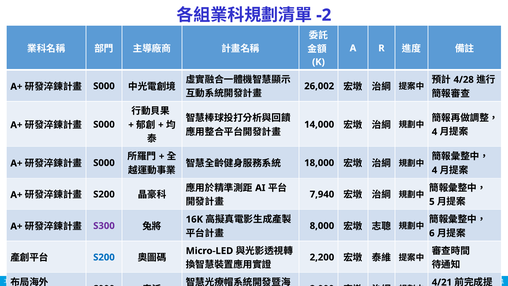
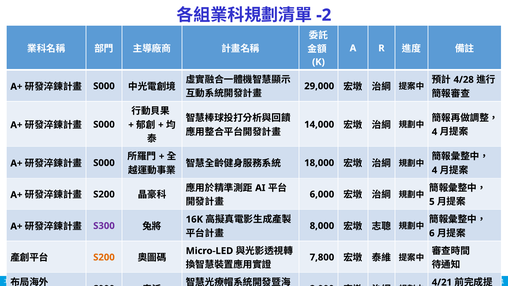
26,002: 26,002 -> 29,000 (319, 86)
7,940: 7,940 -> 6,000 (322, 194)
S200 colour: blue -> orange (104, 257)
2,200: 2,200 -> 7,800 (322, 257)
